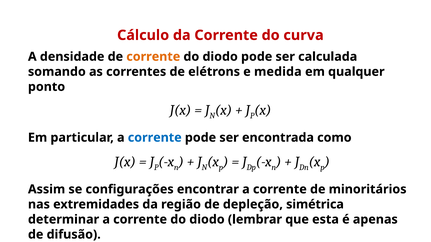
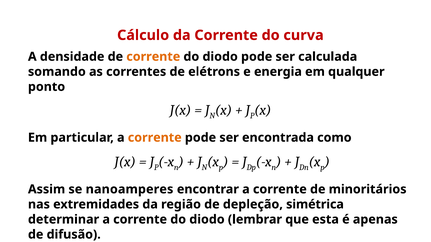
medida: medida -> energia (278, 72)
corrente colour: blue -> orange (155, 138)
configurações: configurações -> nanoamperes (129, 190)
